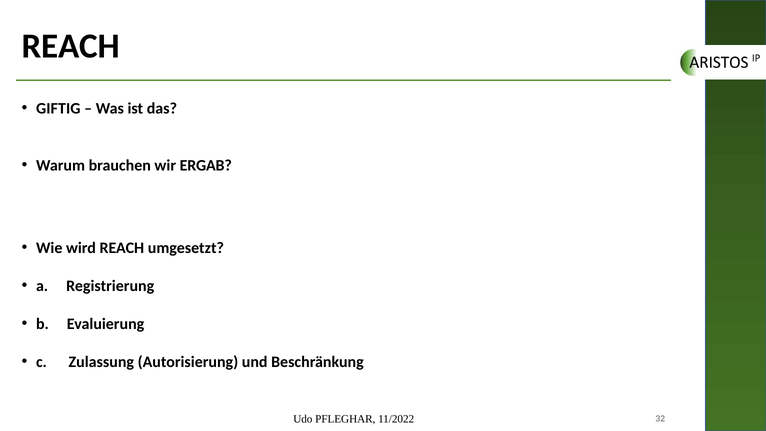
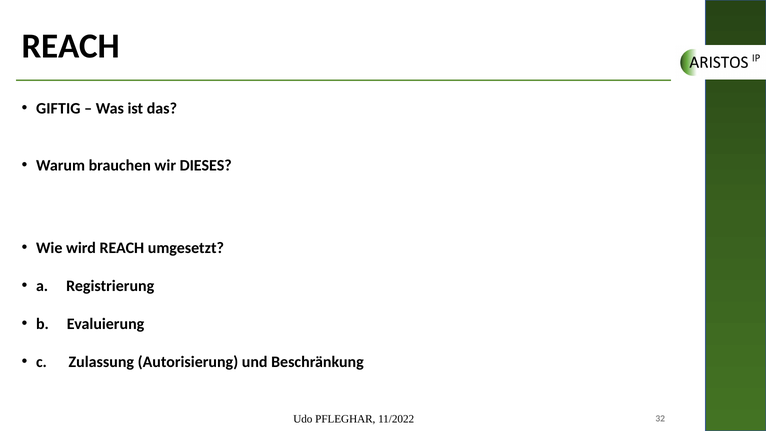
ERGAB: ERGAB -> DIESES (206, 166)
